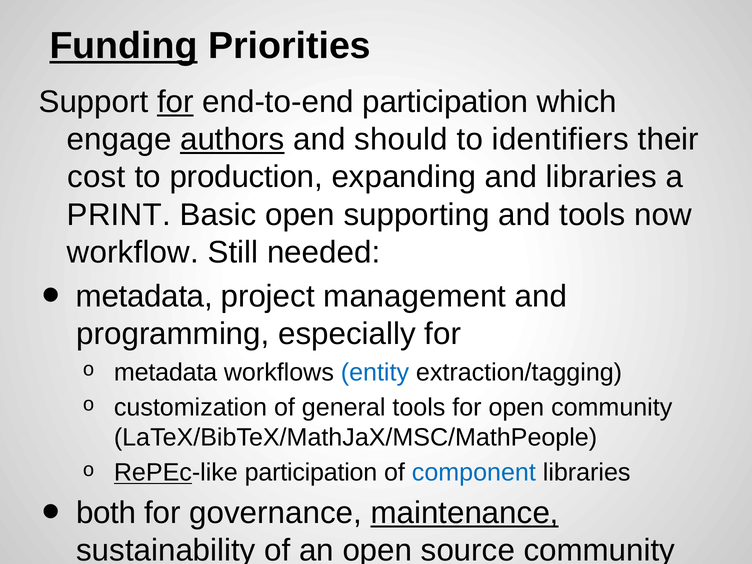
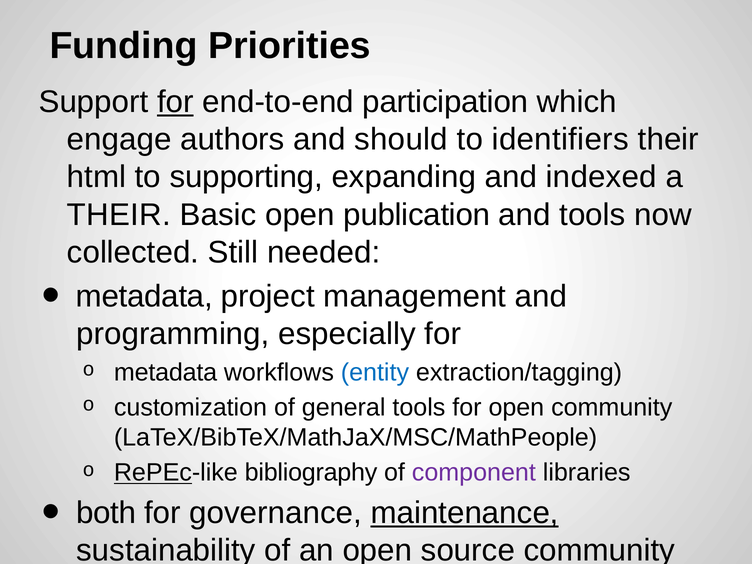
Funding underline: present -> none (124, 46)
authors underline: present -> none (232, 140)
cost: cost -> html (96, 177)
production: production -> supporting (246, 177)
and libraries: libraries -> indexed (601, 177)
PRINT: PRINT -> THEIR (119, 215)
supporting: supporting -> publication (417, 215)
workflow: workflow -> collected (133, 252)
RePEc-like participation: participation -> bibliography (311, 473)
component colour: blue -> purple (474, 473)
